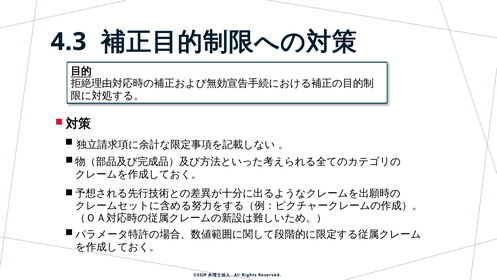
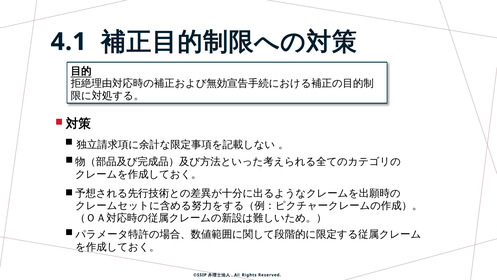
4.3: 4.3 -> 4.1 (69, 42)
